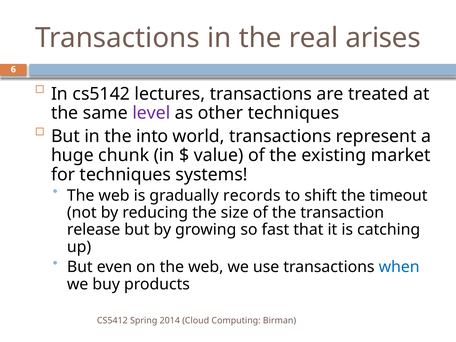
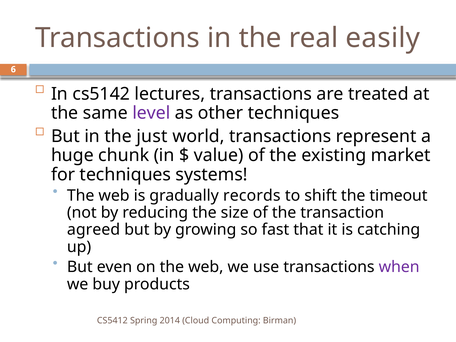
arises: arises -> easily (383, 38)
into: into -> just (152, 136)
release: release -> agreed (94, 230)
when colour: blue -> purple (399, 267)
